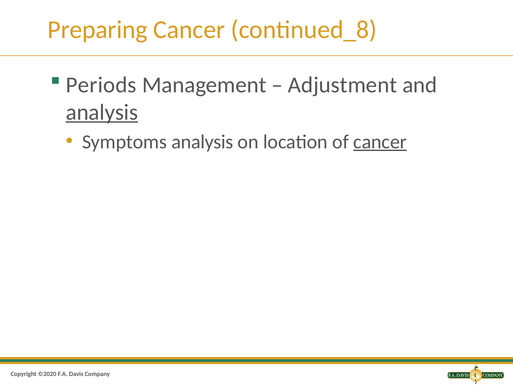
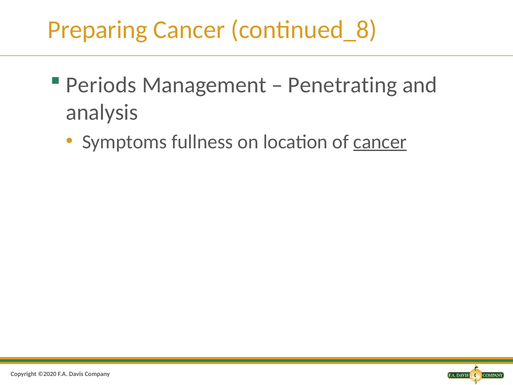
Adjustment: Adjustment -> Penetrating (343, 85)
analysis underline: present -> none (102, 112)
Symptoms analysis: analysis -> fullness (202, 142)
